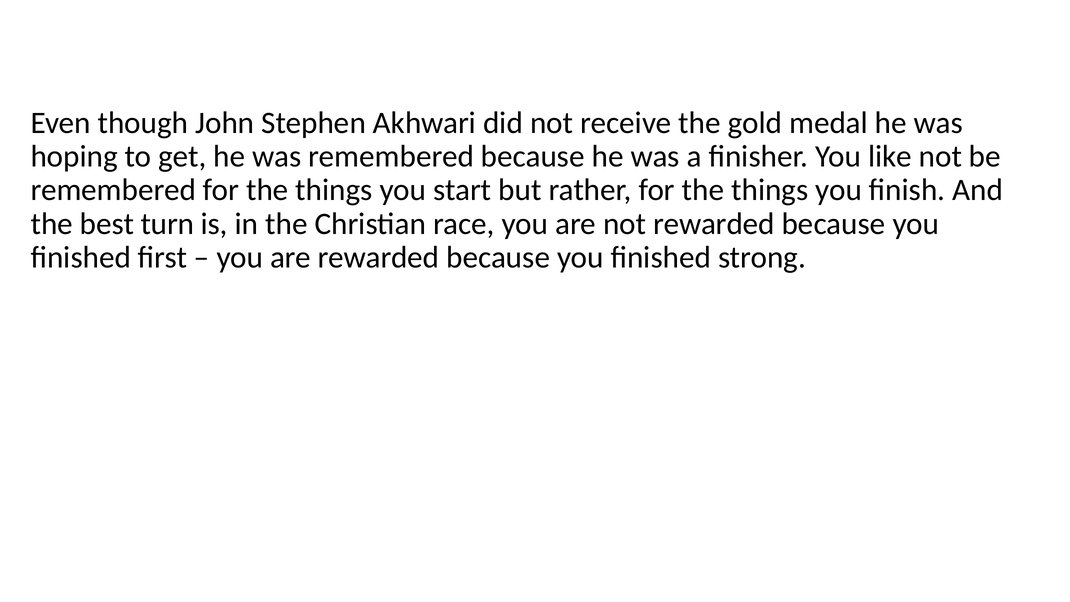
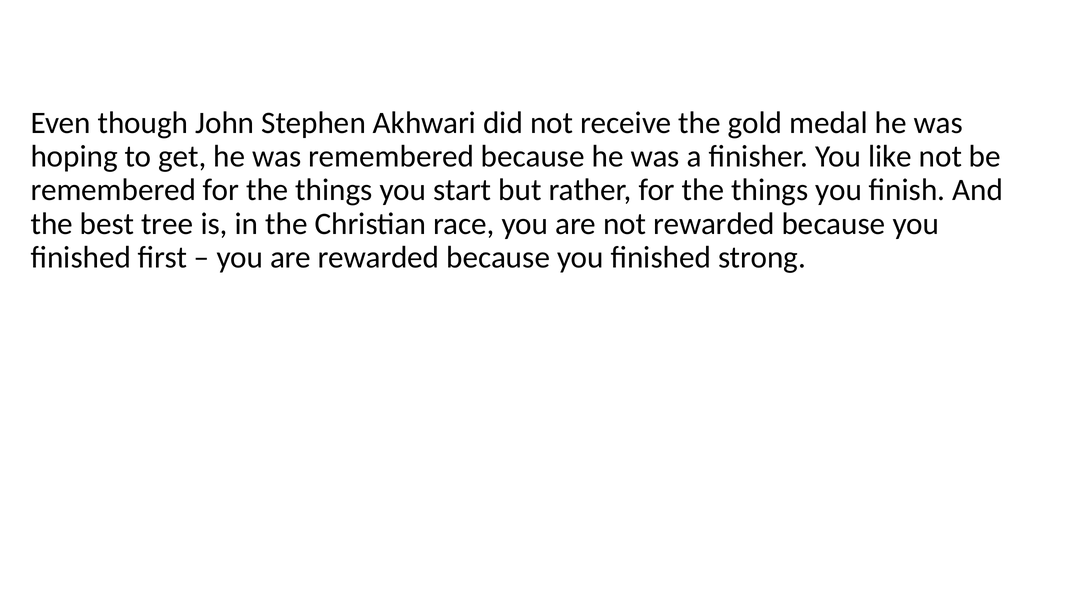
turn: turn -> tree (167, 224)
